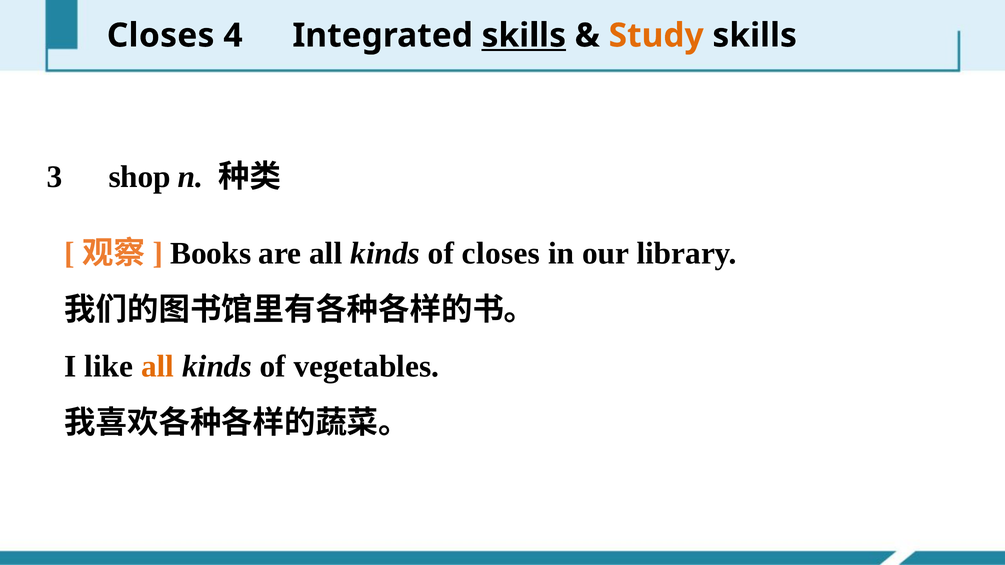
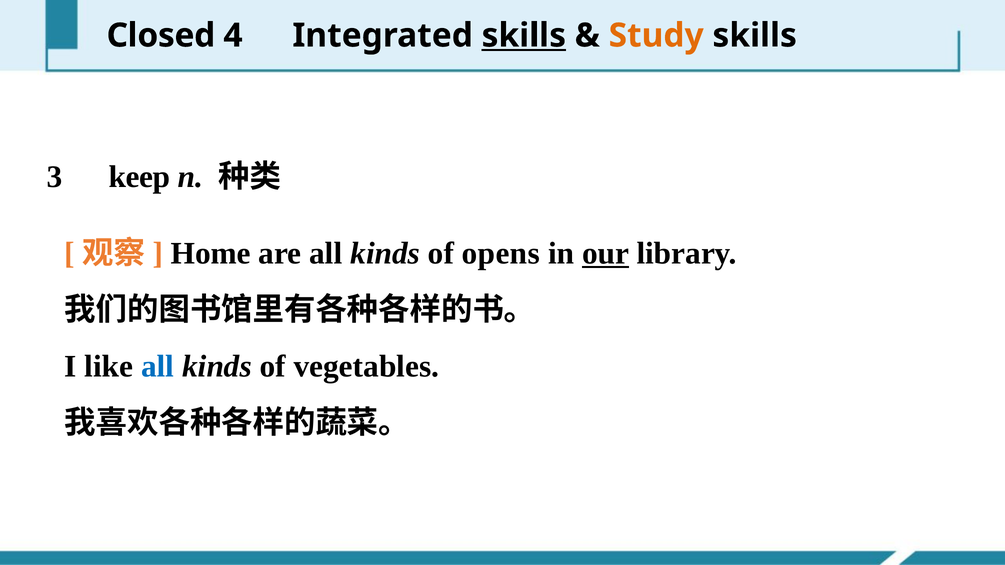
Closes: Closes -> Closed (161, 36)
shop: shop -> keep (140, 177)
Books: Books -> Home (211, 254)
of closes: closes -> opens (501, 254)
our underline: none -> present (606, 254)
all colour: orange -> blue (158, 367)
